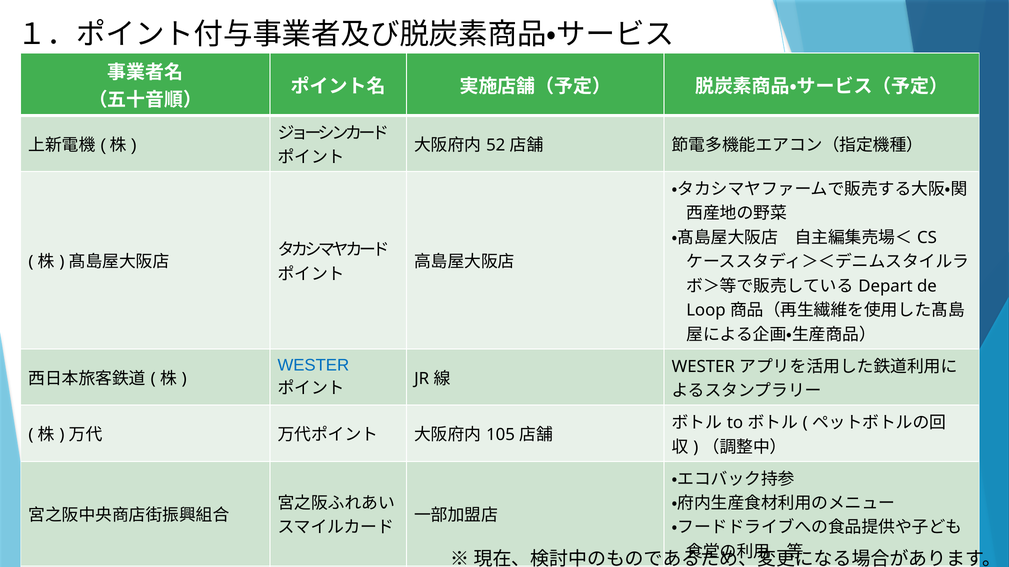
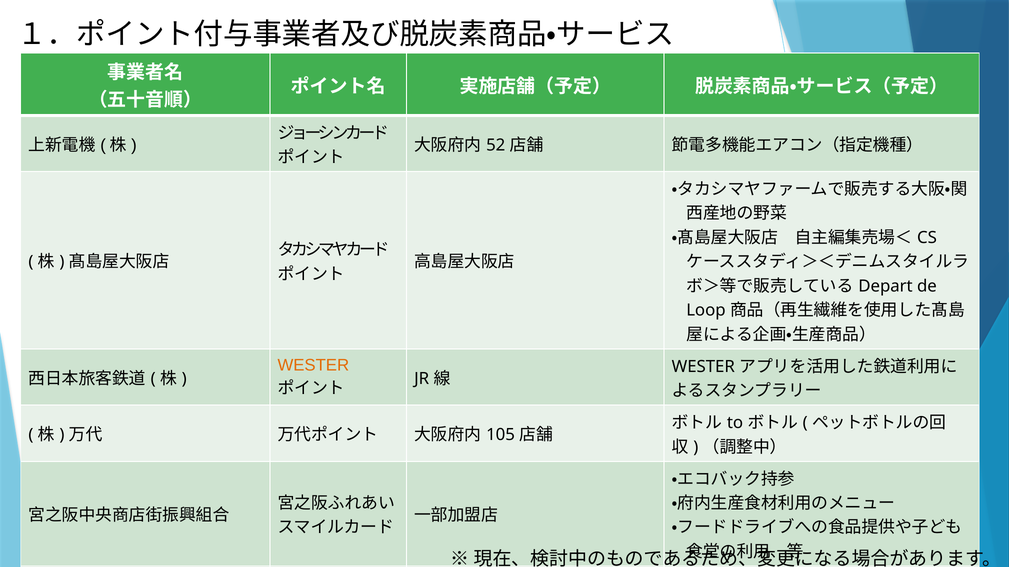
WESTER colour: blue -> orange (313, 365)
